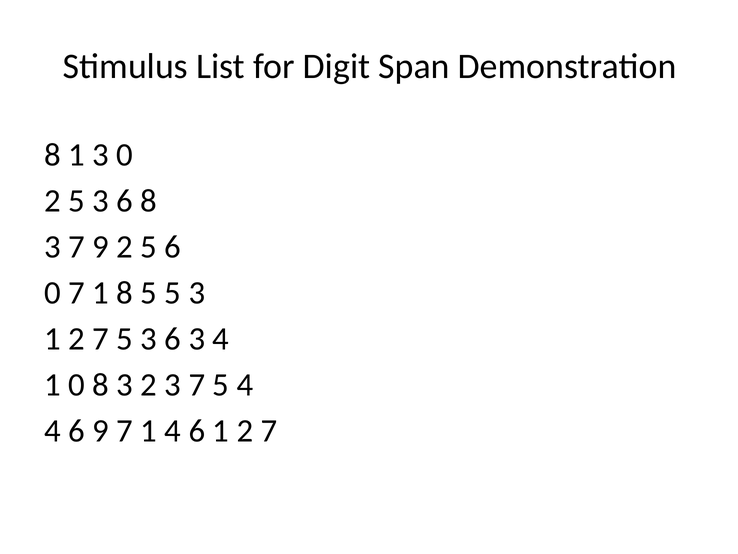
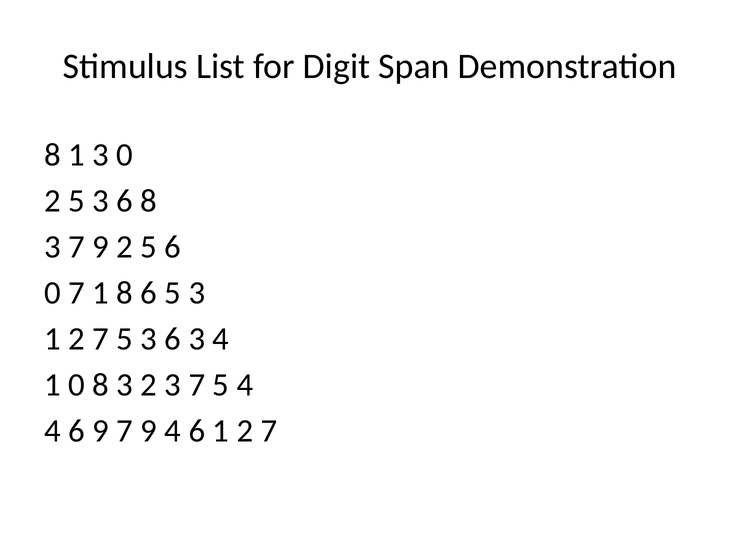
8 5: 5 -> 6 (149, 293)
9 7 1: 1 -> 9 (149, 431)
